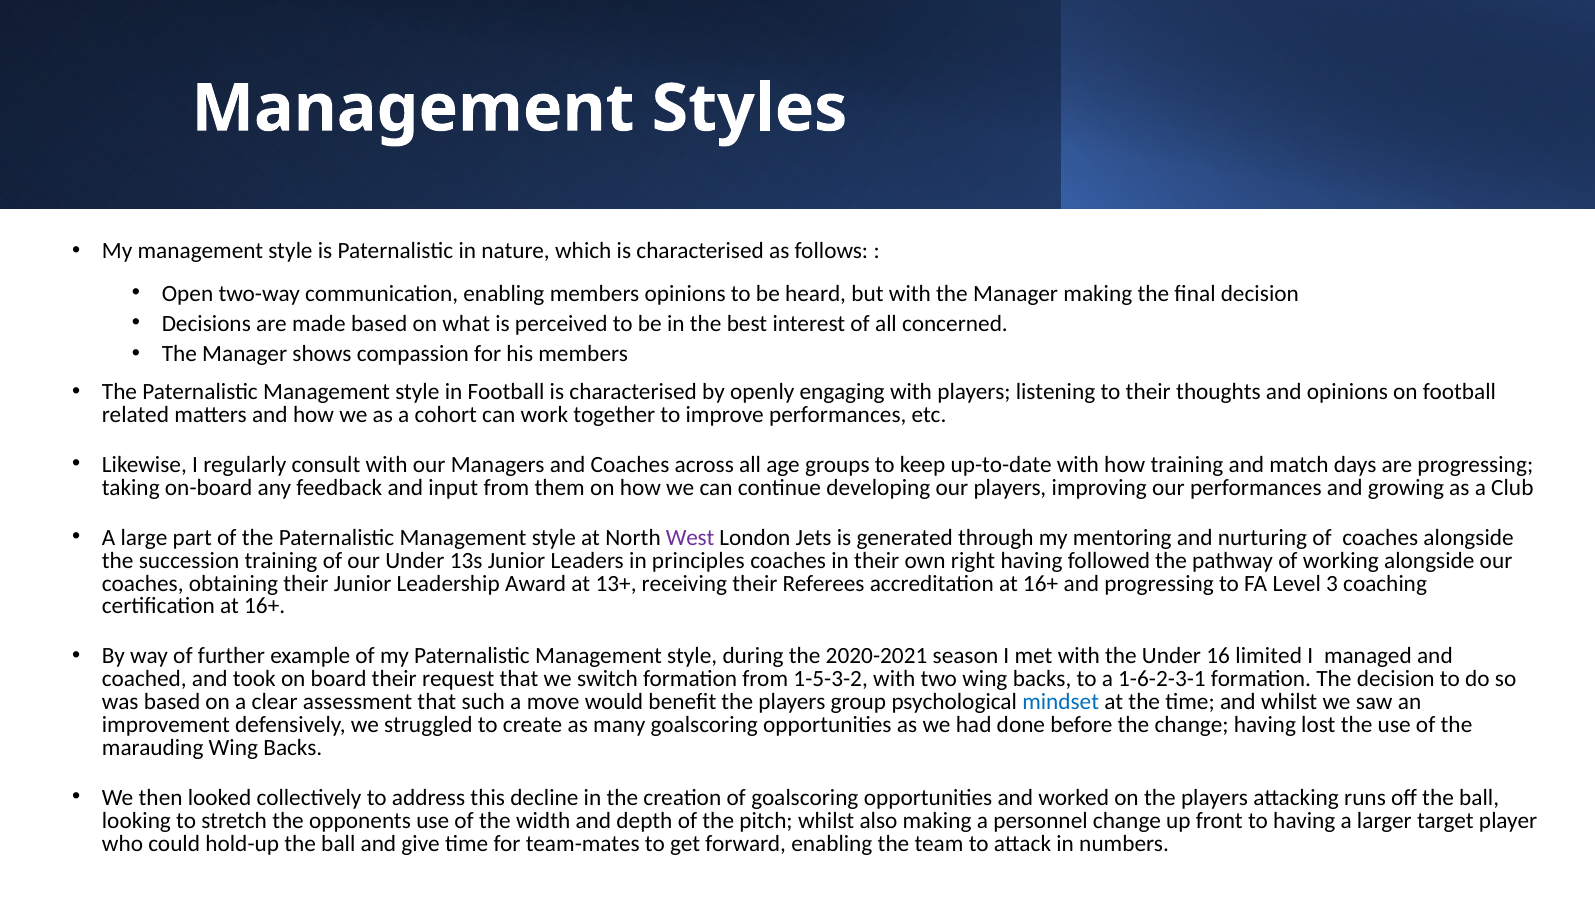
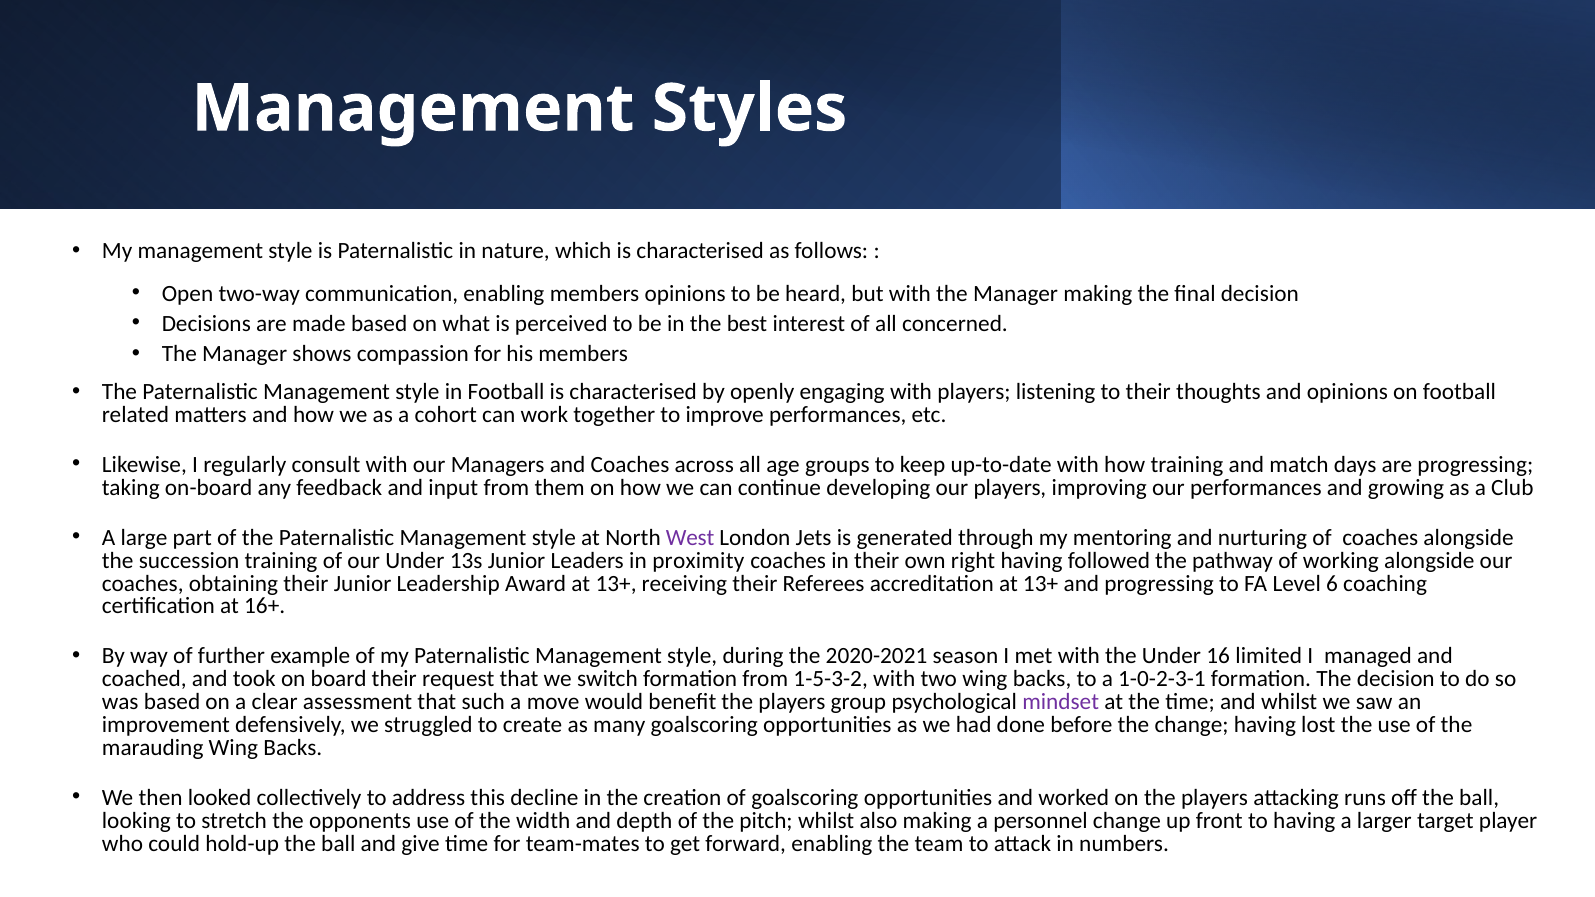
principles: principles -> proximity (698, 561)
accreditation at 16+: 16+ -> 13+ (1041, 583)
3: 3 -> 6 (1332, 583)
1-6-2-3-1: 1-6-2-3-1 -> 1-0-2-3-1 (1162, 679)
mindset colour: blue -> purple (1061, 702)
